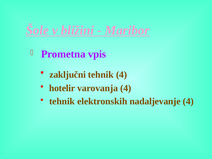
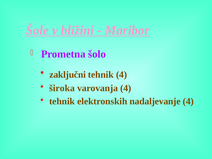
vpis: vpis -> šolo (97, 54)
hotelir: hotelir -> široka (62, 88)
